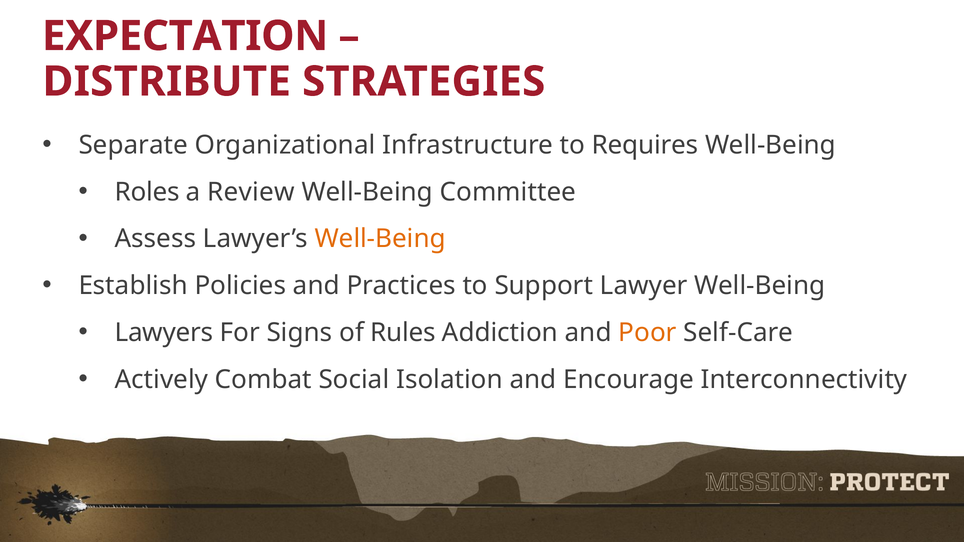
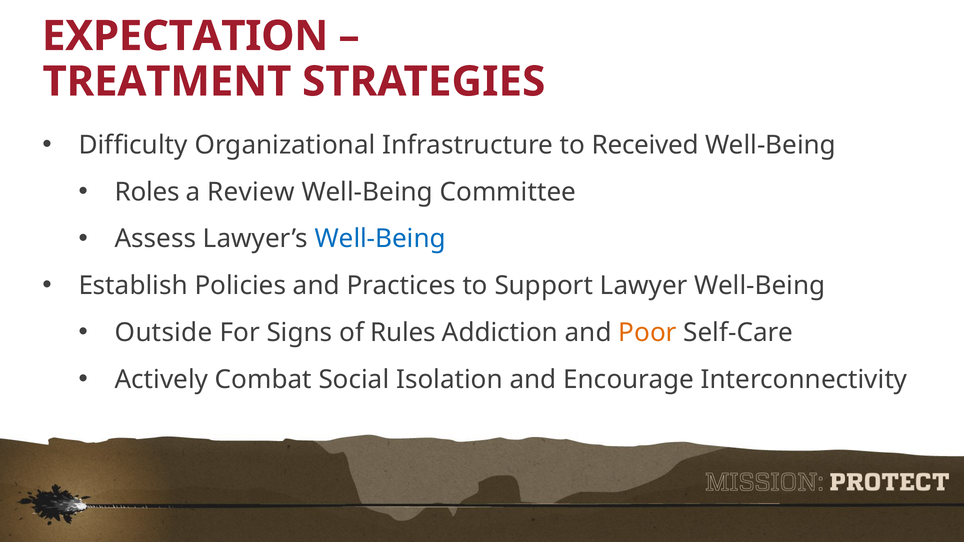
DISTRIBUTE: DISTRIBUTE -> TREATMENT (167, 82)
Separate: Separate -> Difficulty (133, 145)
Requires: Requires -> Received (645, 145)
Well-Being colour: orange -> blue (380, 239)
Lawyers: Lawyers -> Outside (164, 333)
